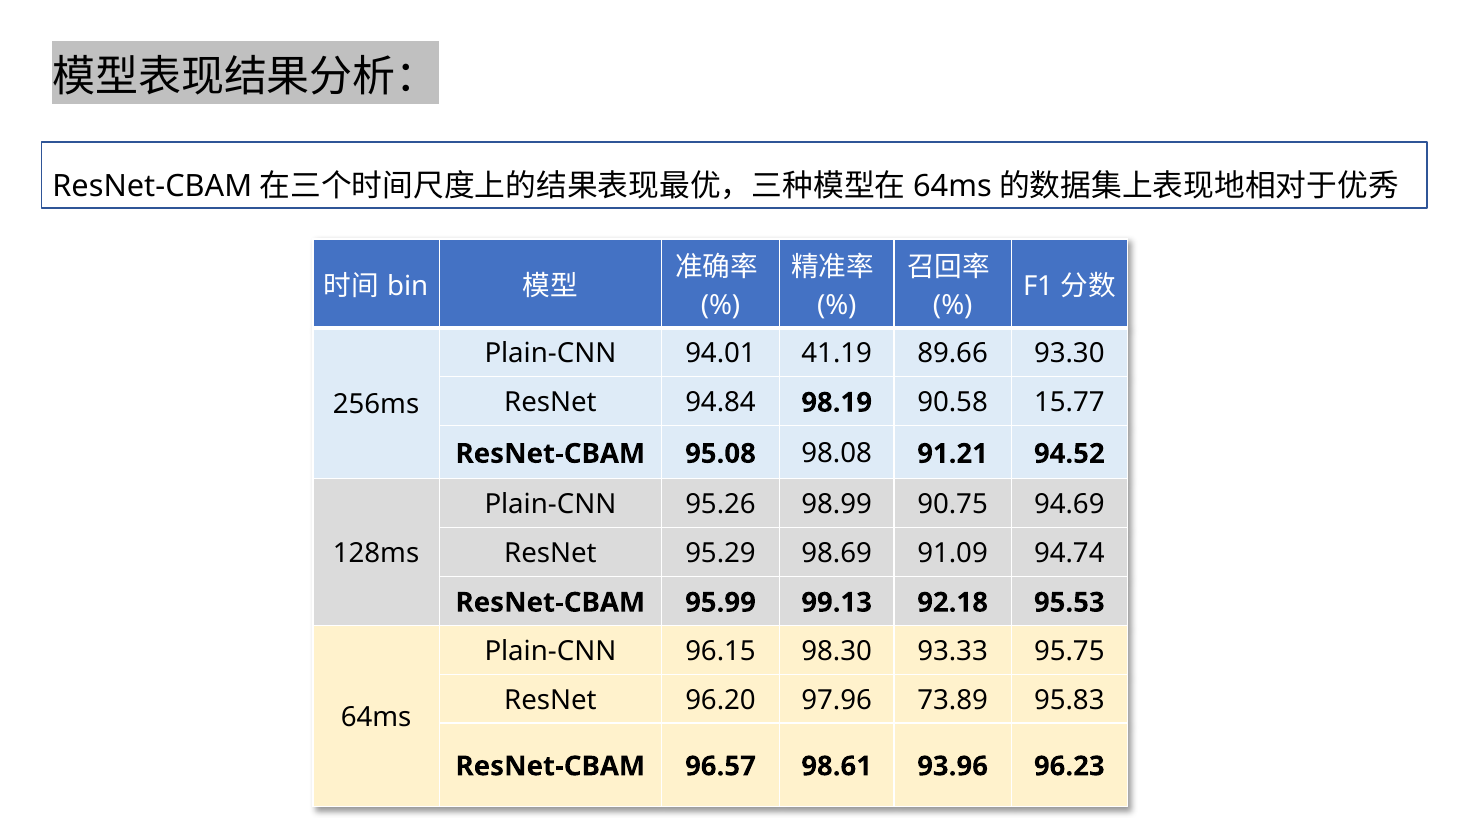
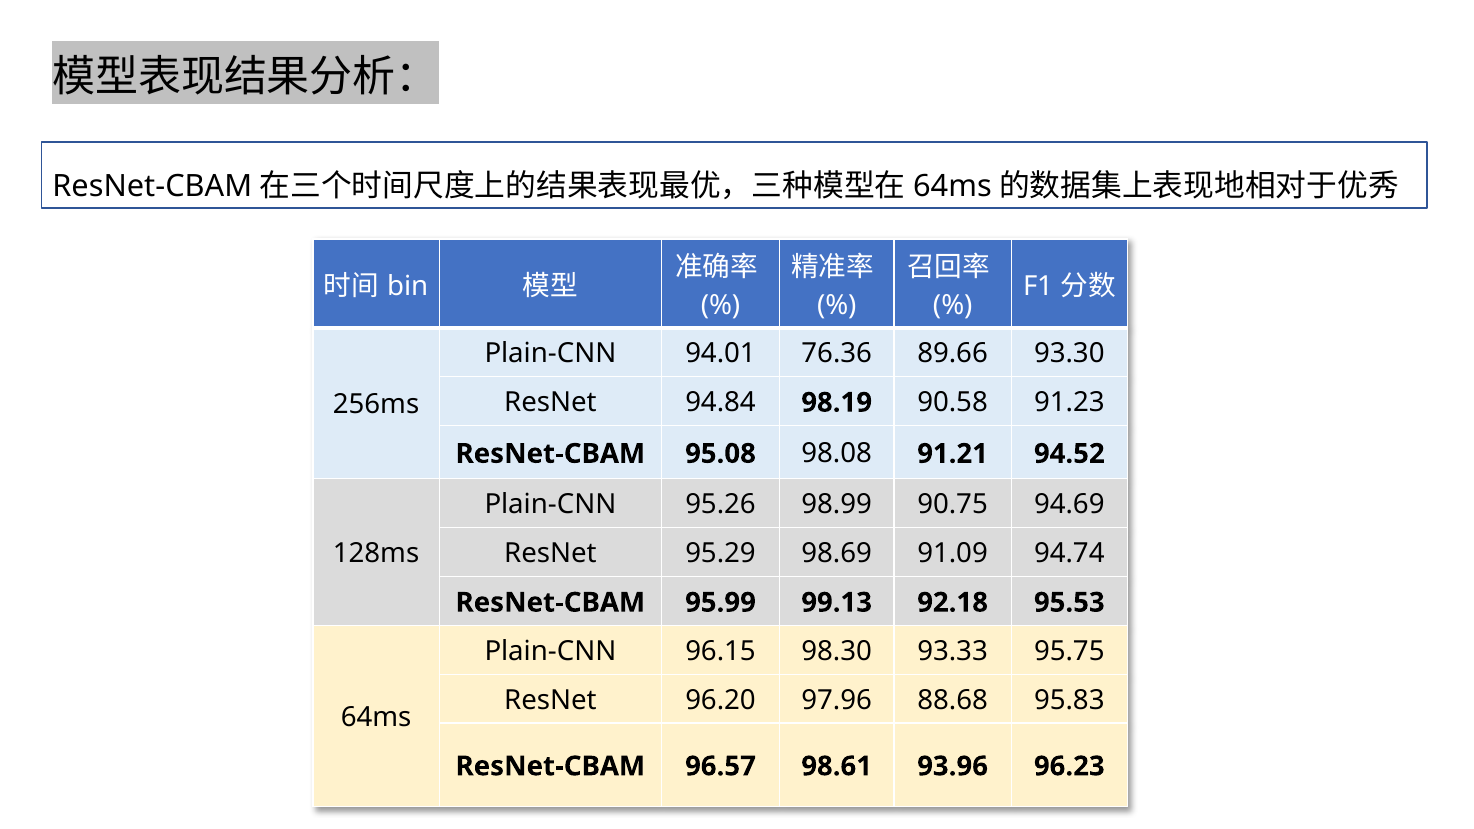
41.19: 41.19 -> 76.36 (837, 354)
15.77: 15.77 -> 91.23 (1069, 403)
73.89: 73.89 -> 88.68 (953, 700)
